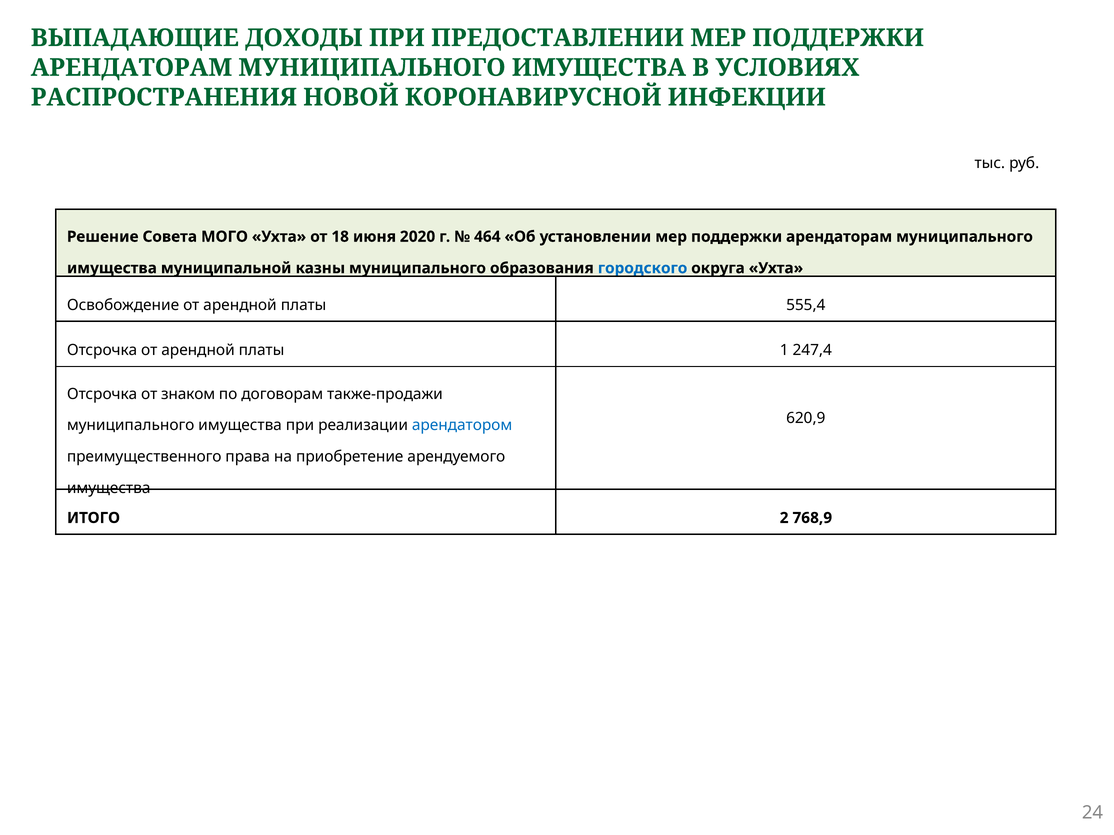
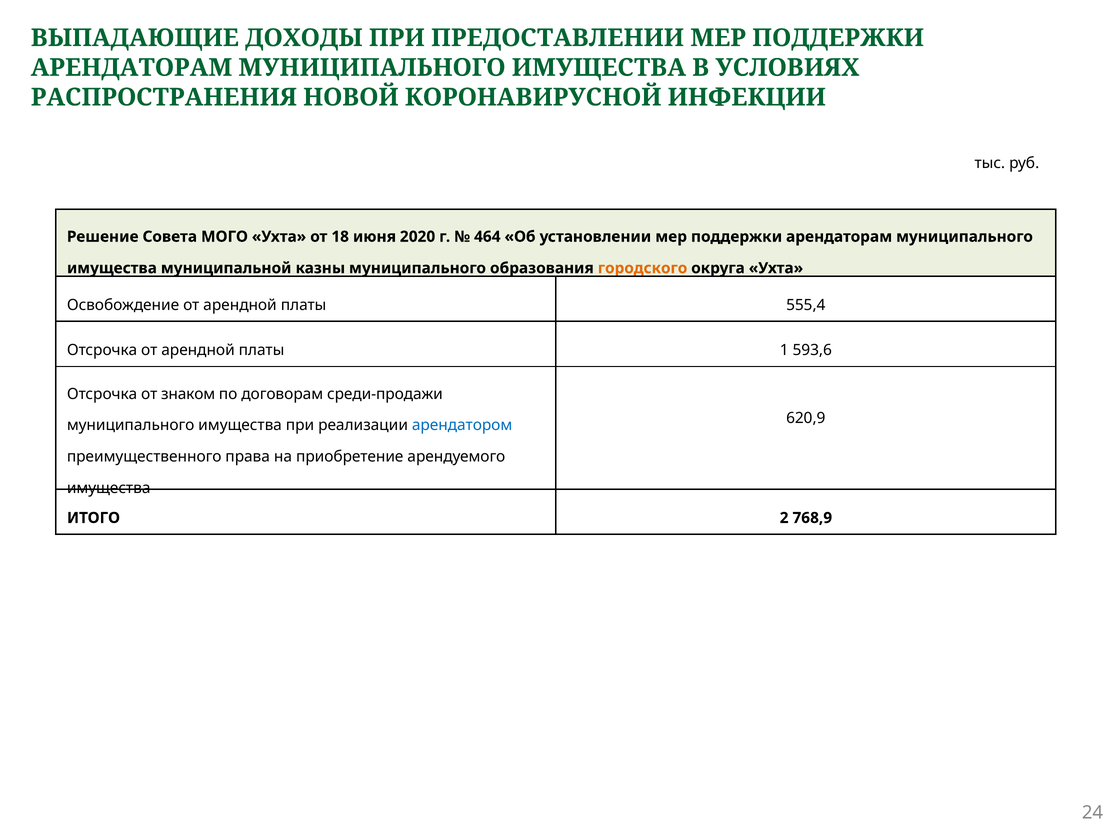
городского colour: blue -> orange (643, 268)
247,4: 247,4 -> 593,6 (812, 350)
также-продажи: также-продажи -> среди-продажи (385, 394)
